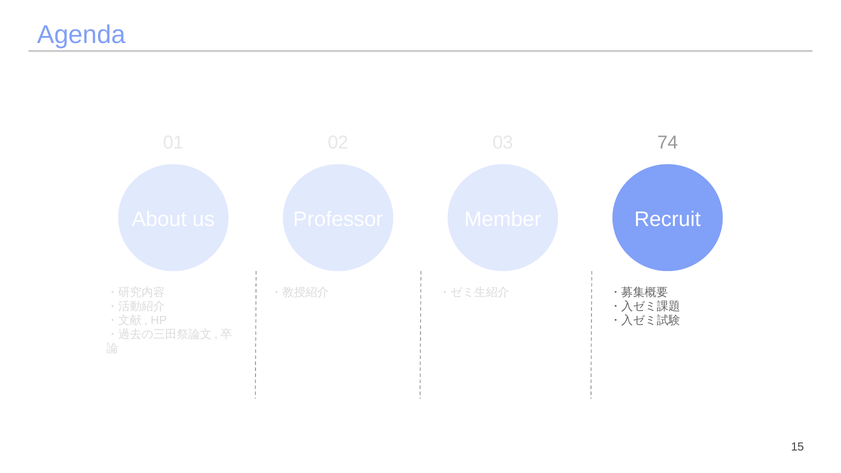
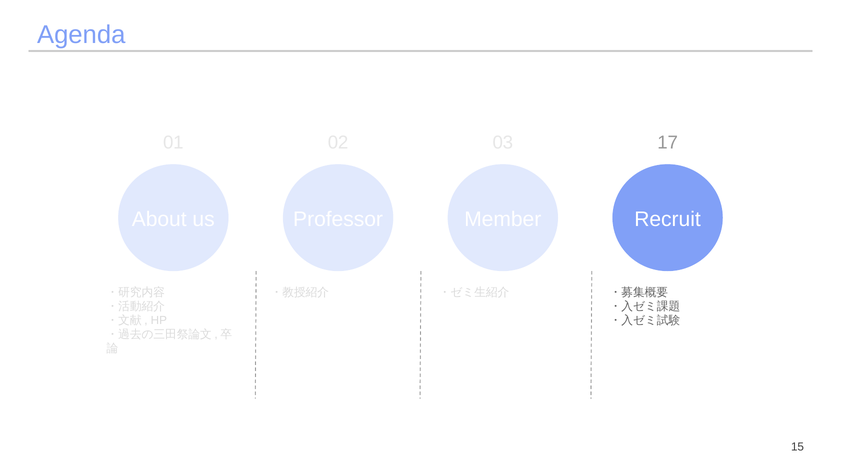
74: 74 -> 17 (668, 143)
